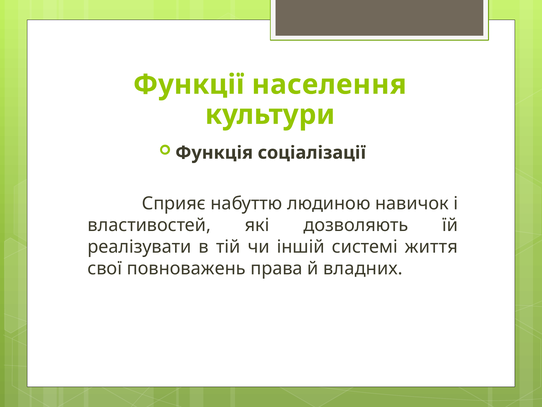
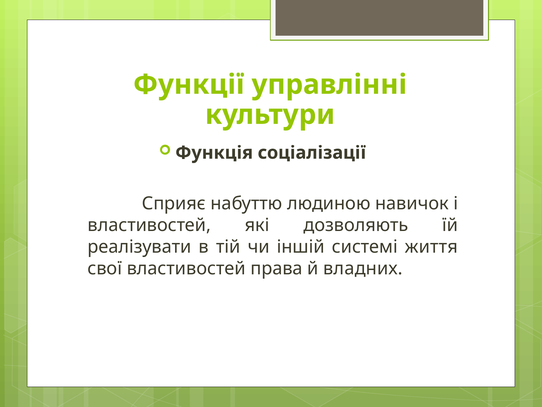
населення: населення -> управлінні (329, 84)
свої повноважень: повноважень -> властивостей (186, 268)
